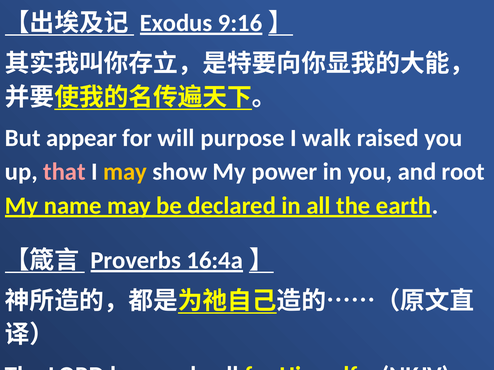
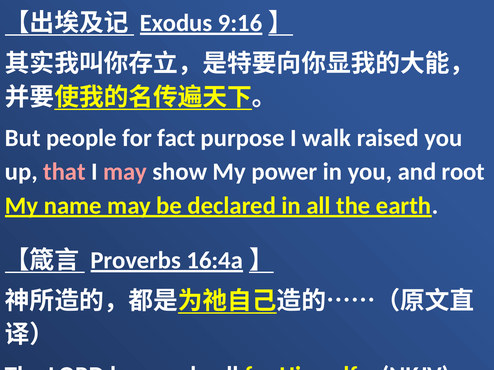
appear: appear -> people (81, 138)
will: will -> fact (176, 138)
may colour: yellow -> pink (125, 172)
